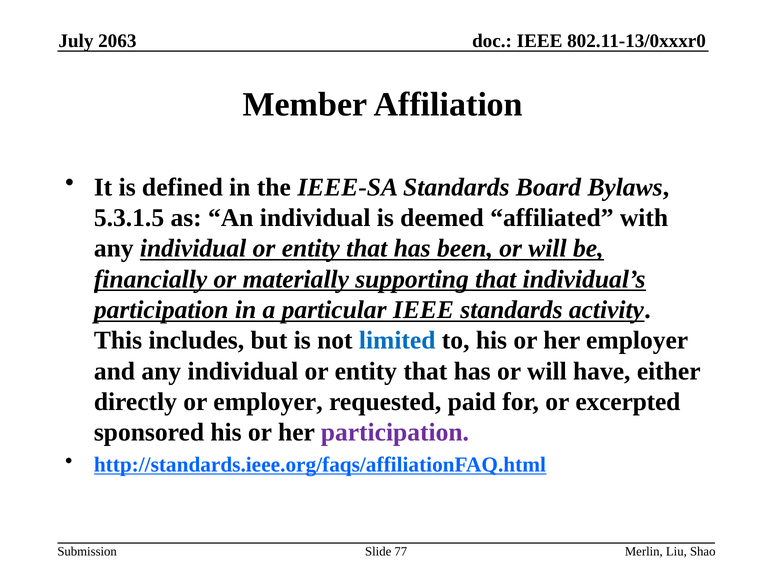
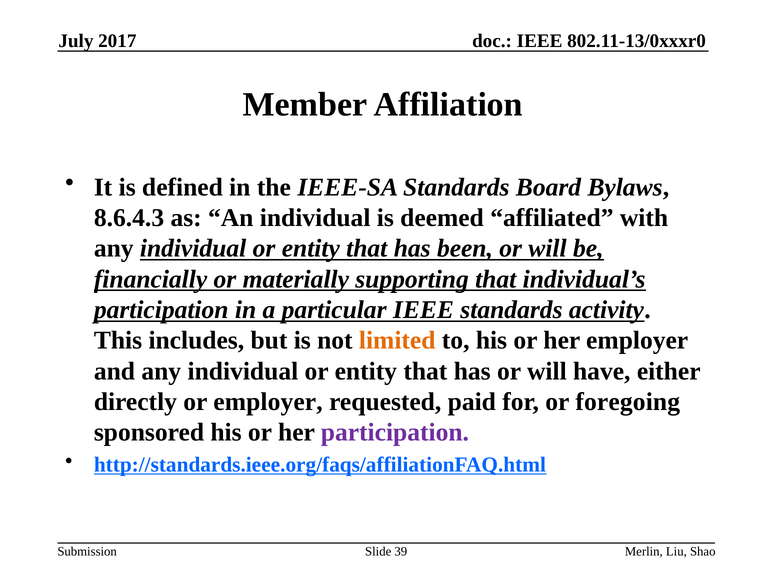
2063: 2063 -> 2017 (117, 41)
5.3.1.5: 5.3.1.5 -> 8.6.4.3 (129, 218)
limited colour: blue -> orange (397, 340)
excerpted: excerpted -> foregoing (628, 401)
77: 77 -> 39 (401, 551)
